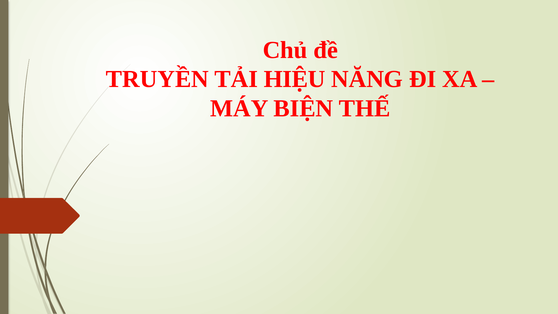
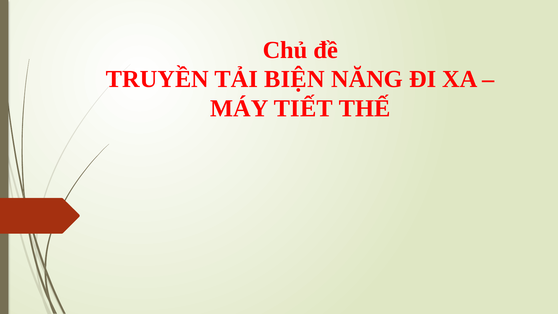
HIỆU: HIỆU -> BIỆN (294, 79)
BIỆN: BIỆN -> TIẾT (303, 109)
